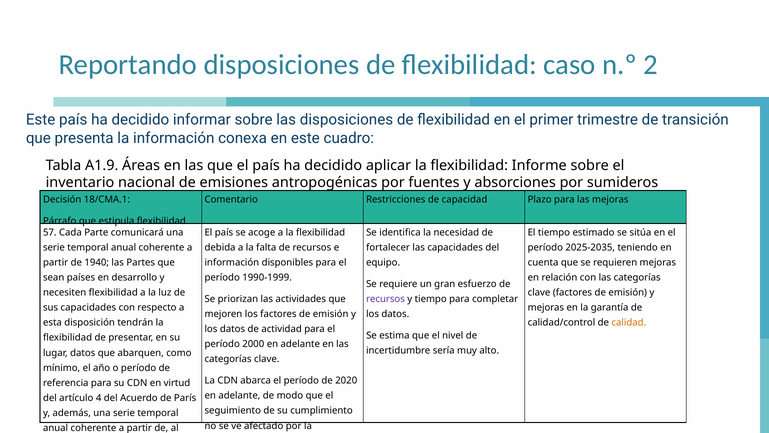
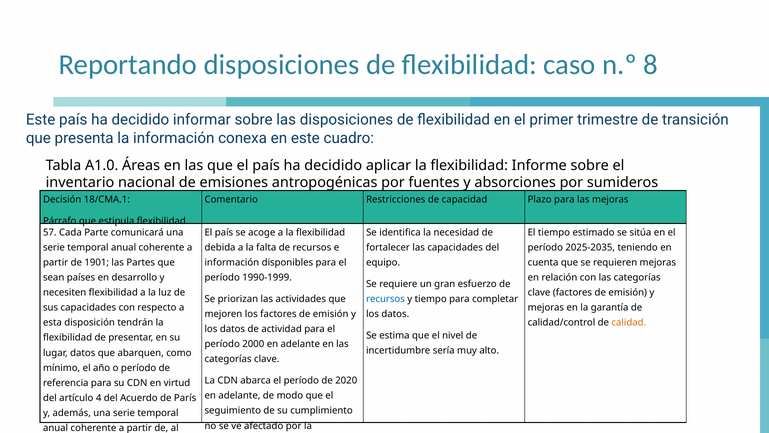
2: 2 -> 8 (651, 65)
A1.9: A1.9 -> A1.0 (102, 165)
1940: 1940 -> 1901 (97, 262)
recursos colour: purple -> blue (385, 299)
